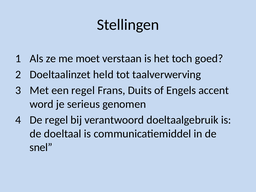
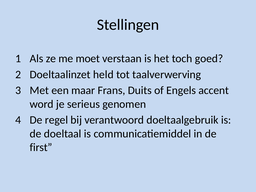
een regel: regel -> maar (83, 90)
snel: snel -> first (41, 147)
